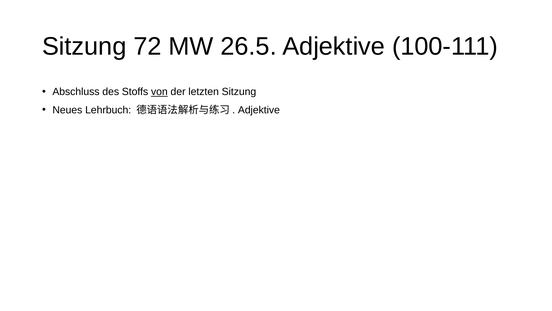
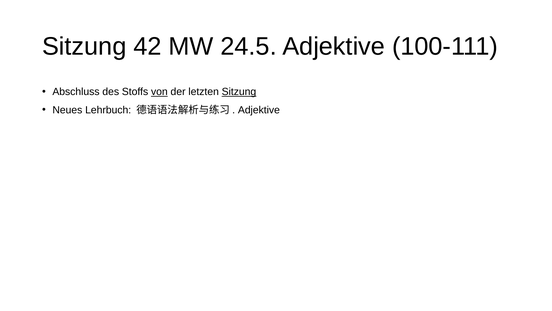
72: 72 -> 42 (147, 46)
26.5: 26.5 -> 24.5 (249, 46)
Sitzung underline: none -> present (239, 92)
